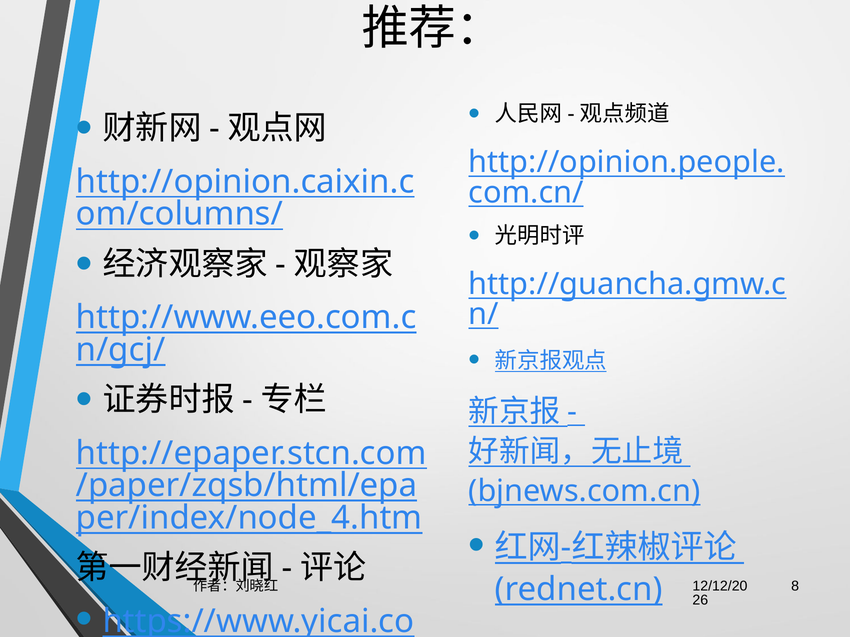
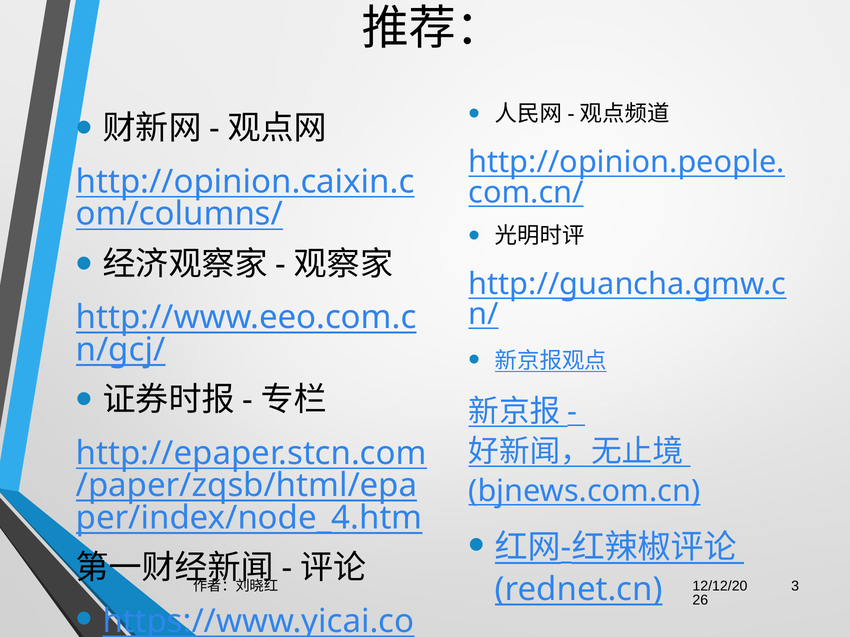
8: 8 -> 3 (795, 587)
